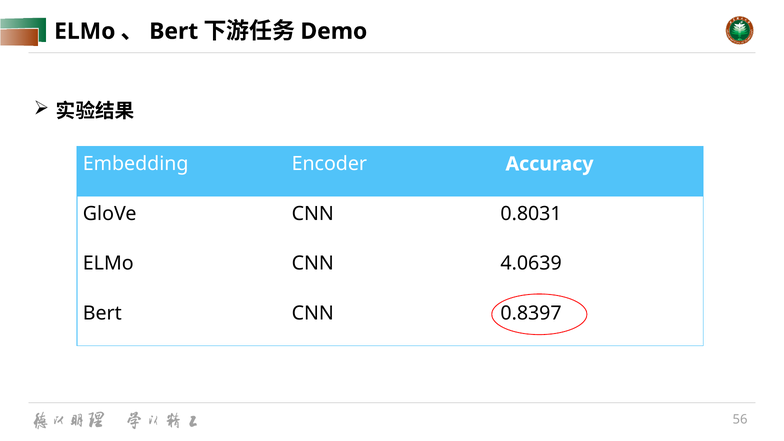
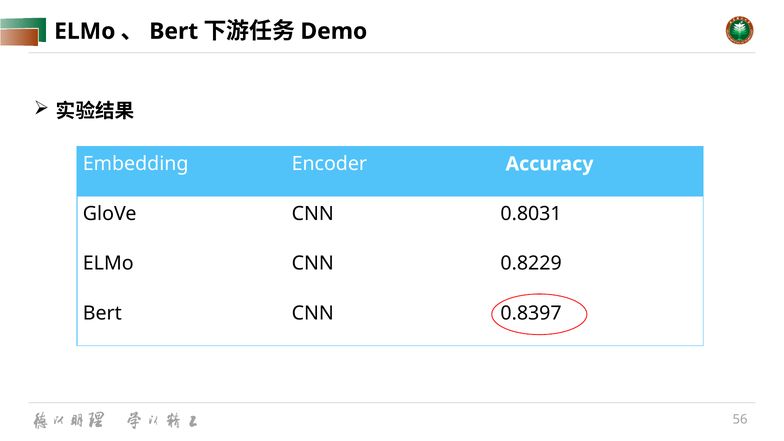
4.0639: 4.0639 -> 0.8229 (531, 263)
